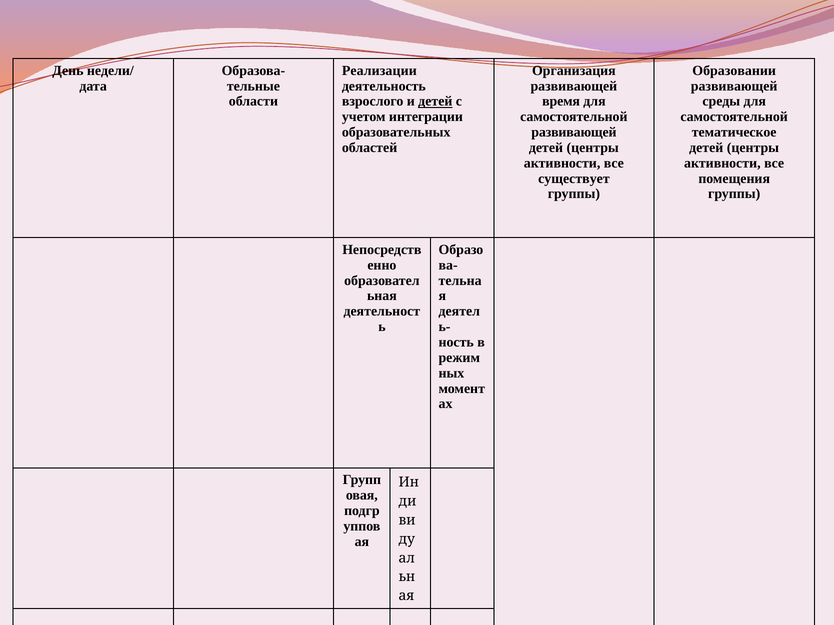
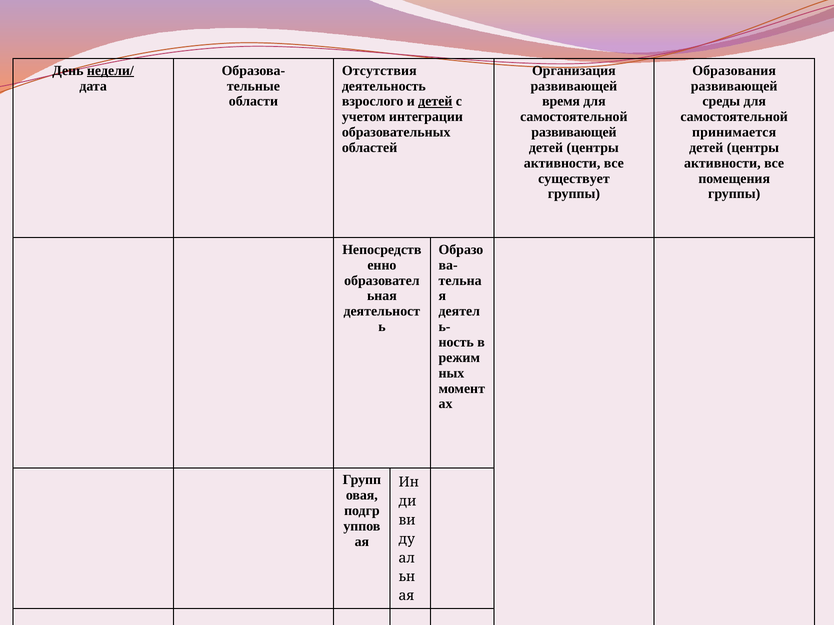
недели/ underline: none -> present (110, 71)
Реализации: Реализации -> Отсутствия (379, 71)
Образовании: Образовании -> Образования (734, 71)
тематическое: тематическое -> принимается (734, 132)
